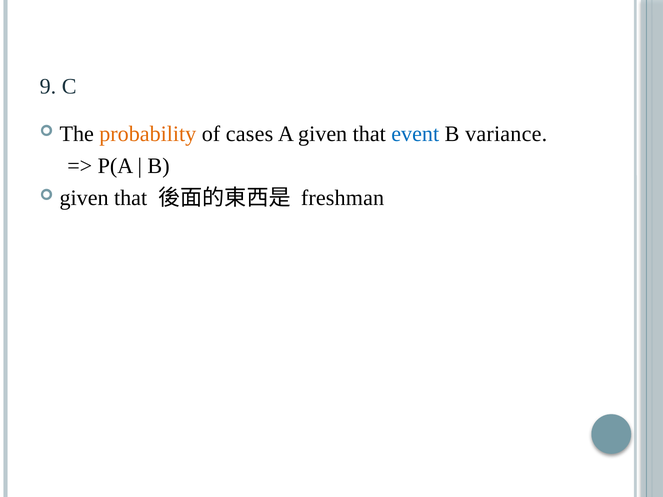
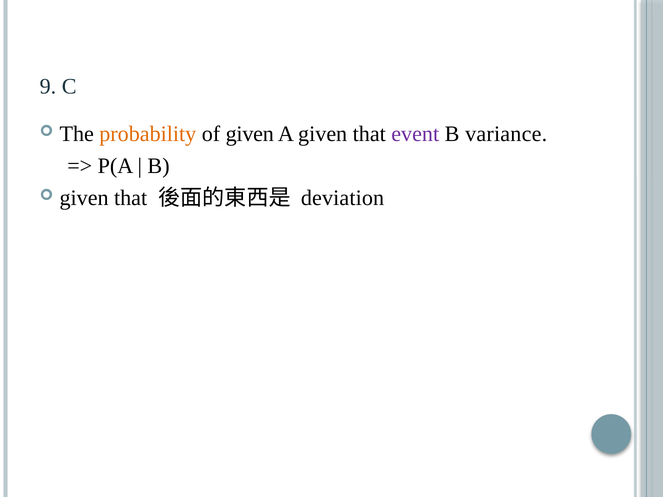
of cases: cases -> given (250, 134)
event colour: blue -> purple (415, 134)
freshman: freshman -> deviation (343, 198)
